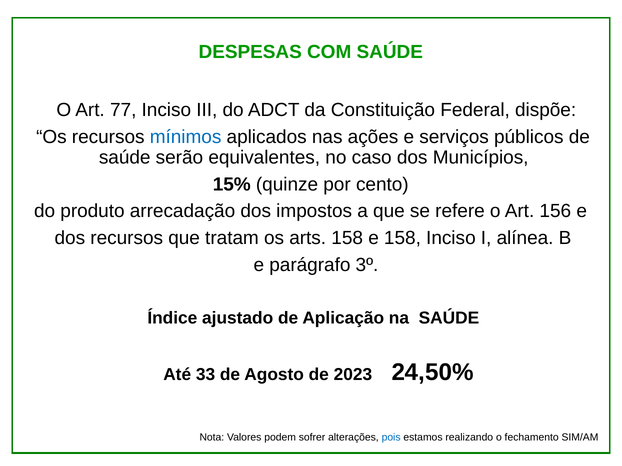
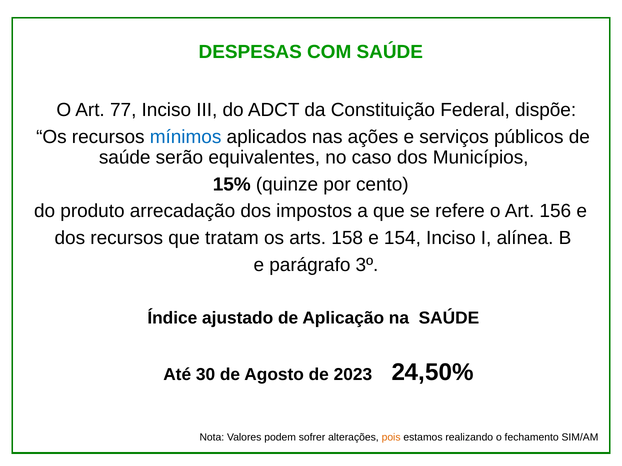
e 158: 158 -> 154 (402, 238)
33: 33 -> 30 (206, 375)
pois colour: blue -> orange (391, 438)
